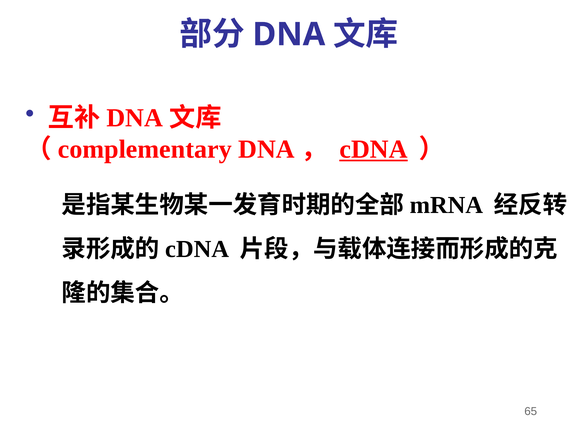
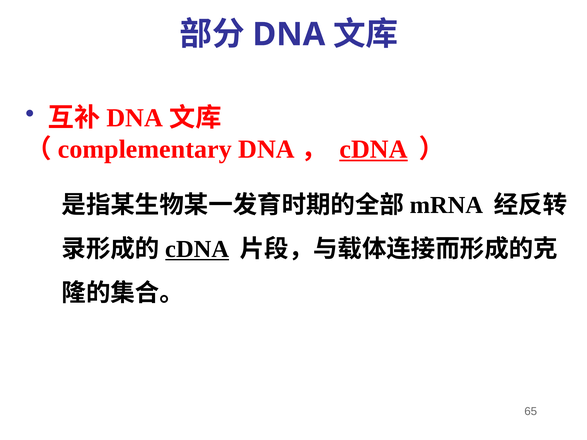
cDNA underline: none -> present (197, 249)
